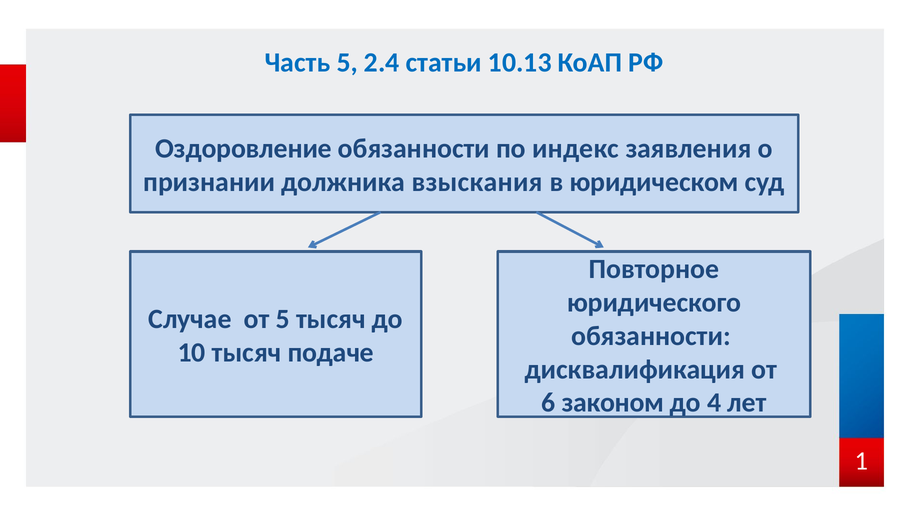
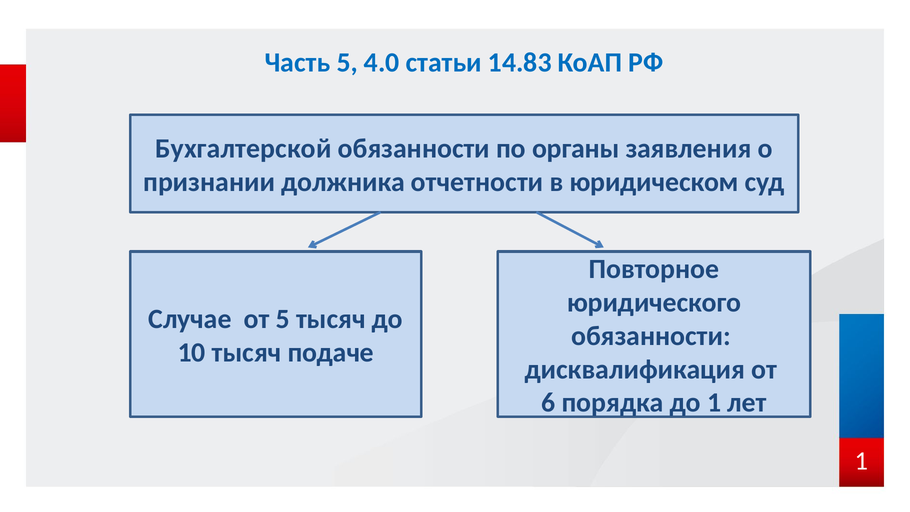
2.4: 2.4 -> 4.0 (382, 62)
10.13: 10.13 -> 14.83 (520, 62)
Оздоровление: Оздоровление -> Бухгалтерской (243, 149)
индекс: индекс -> органы (576, 149)
взыскания: взыскания -> отчетности (477, 182)
законом: законом -> порядка (613, 403)
до 4: 4 -> 1 (714, 403)
